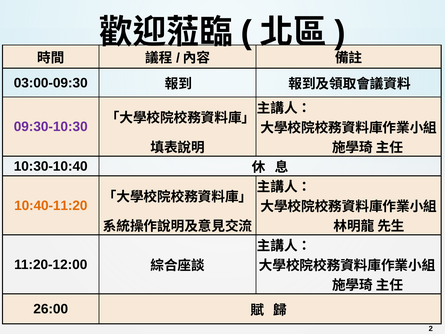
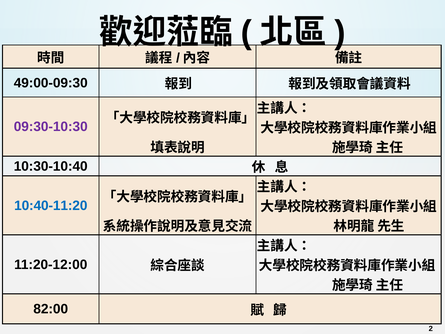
03:00-09:30: 03:00-09:30 -> 49:00-09:30 (51, 83)
10:40-11:20 colour: orange -> blue (51, 205)
26:00: 26:00 -> 82:00 (51, 309)
